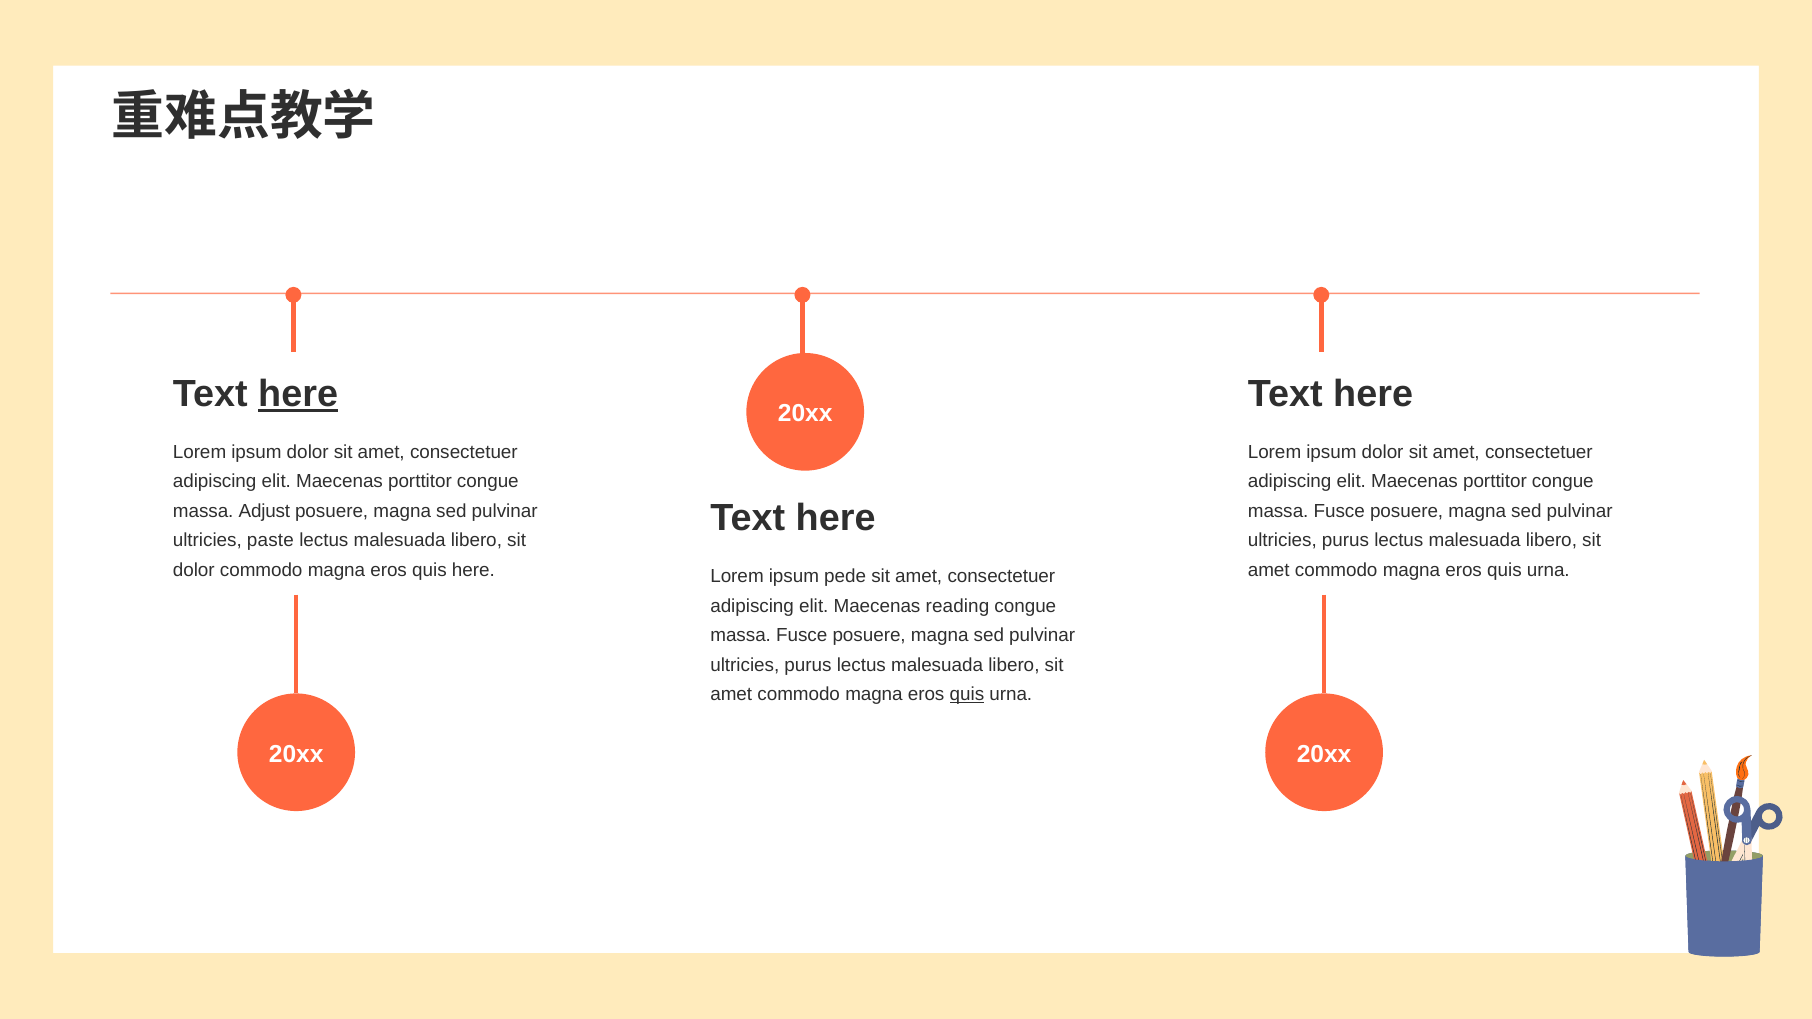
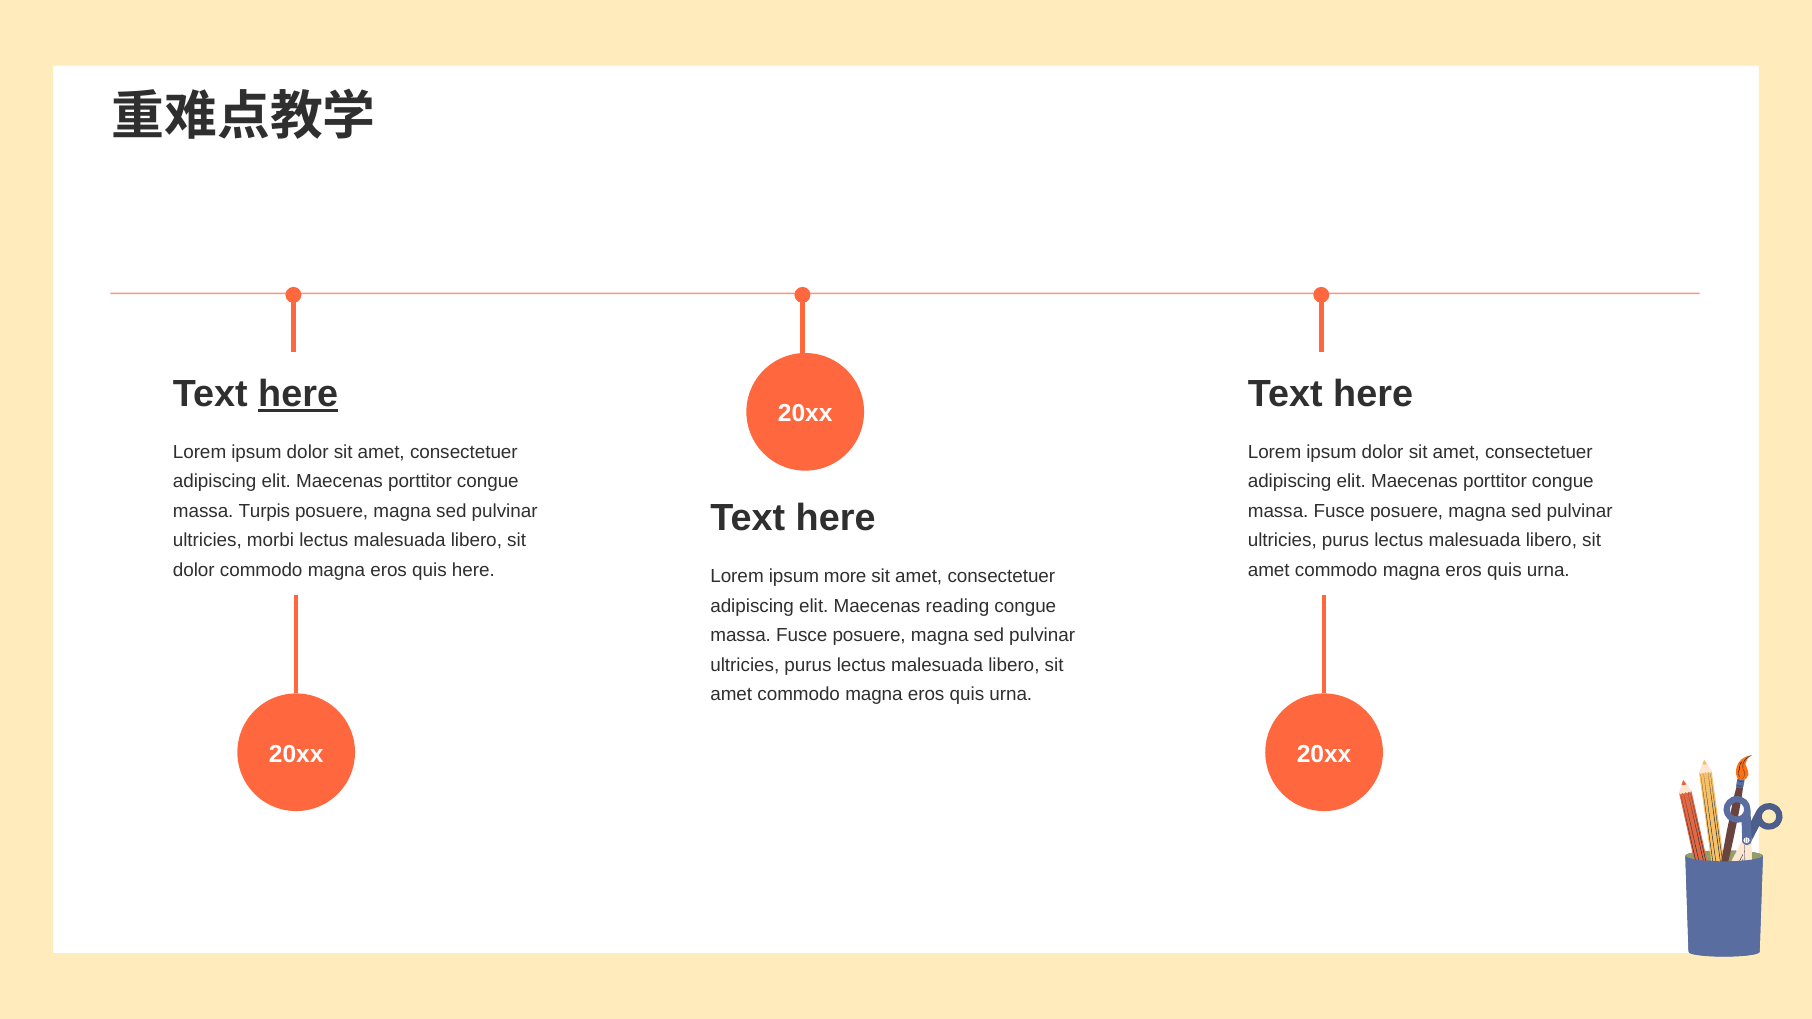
Adjust: Adjust -> Turpis (264, 511)
paste: paste -> morbi (271, 541)
pede: pede -> more (845, 577)
quis underline: present -> none (967, 695)
